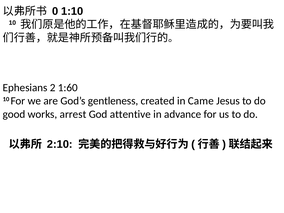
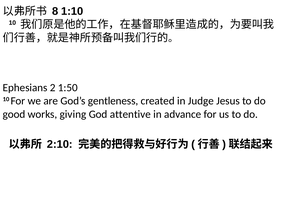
0: 0 -> 8 (55, 11)
1:60: 1:60 -> 1:50 (68, 88)
Came: Came -> Judge (201, 101)
arrest: arrest -> giving (73, 114)
